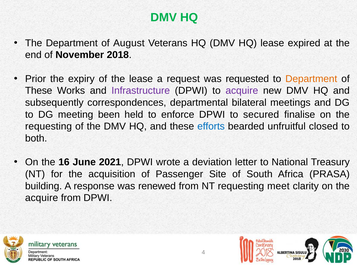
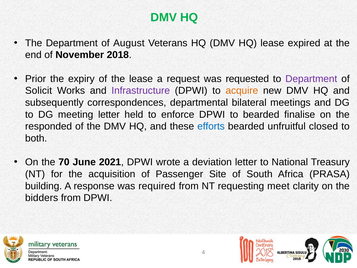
Department colour: orange -> purple (311, 79)
These: These -> Solicit (39, 91)
acquire colour: purple -> orange (242, 91)
meeting been: been -> letter (109, 114)
to secured: secured -> bearded (261, 114)
requesting: requesting -> responded (49, 126)
16: 16 -> 70 (64, 162)
renewed: renewed -> required (157, 186)
acquire: acquire -> bidders (42, 198)
